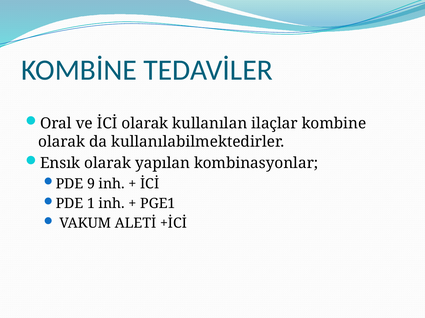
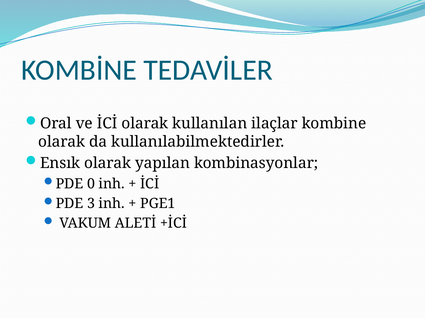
9: 9 -> 0 (91, 184)
1: 1 -> 3 (91, 204)
